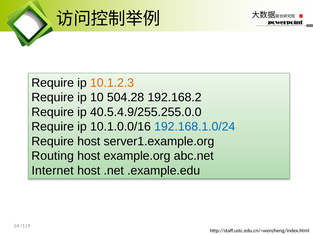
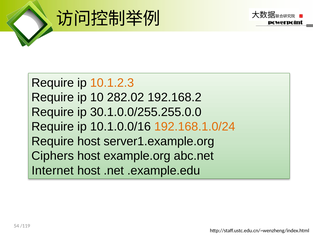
504.28: 504.28 -> 282.02 (126, 97)
40.5.4.9/255.255.0.0: 40.5.4.9/255.255.0.0 -> 30.1.0.0/255.255.0.0 (146, 112)
192.168.1.0/24 colour: blue -> orange (195, 127)
Routing: Routing -> Ciphers (53, 156)
